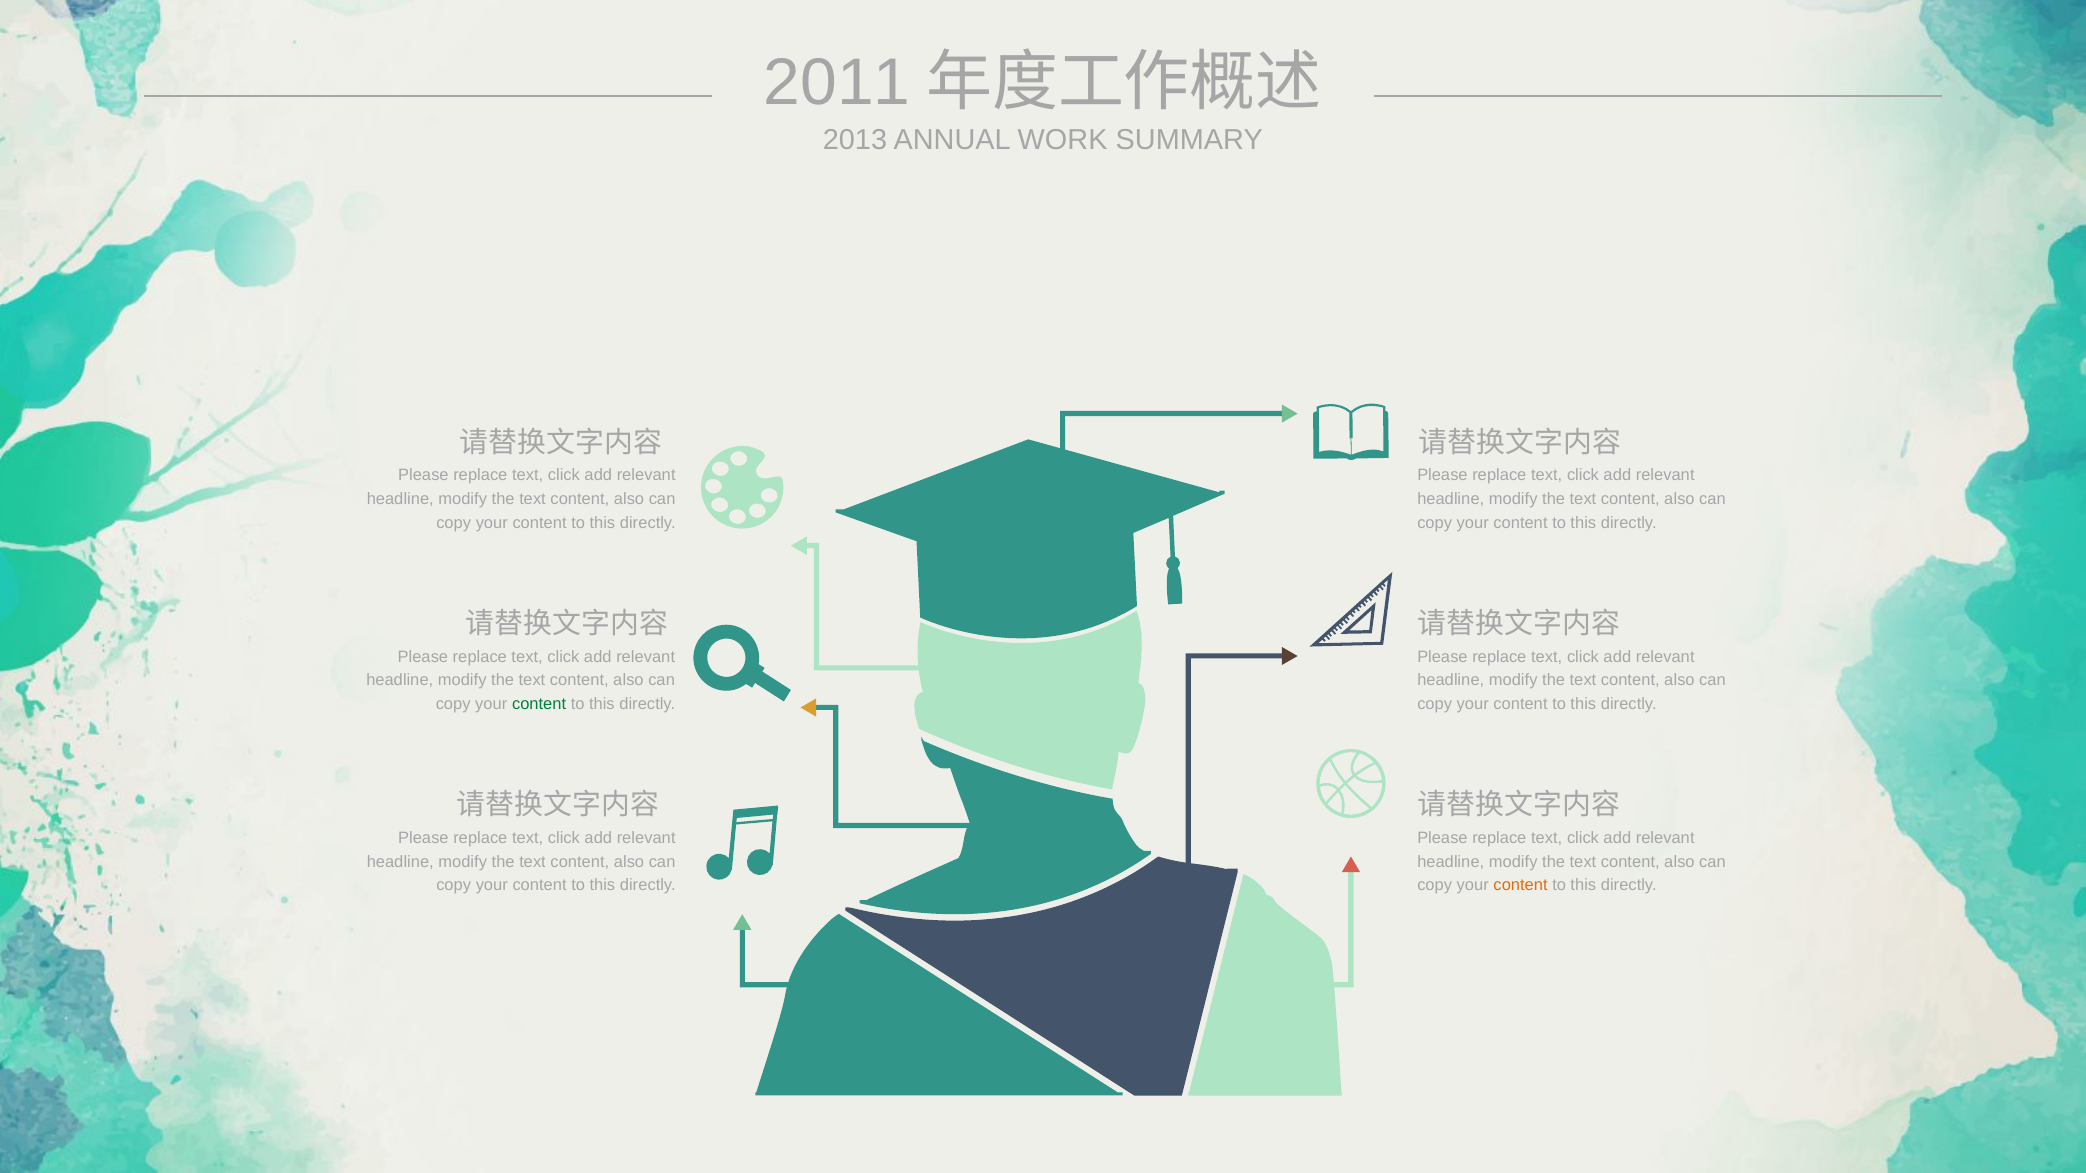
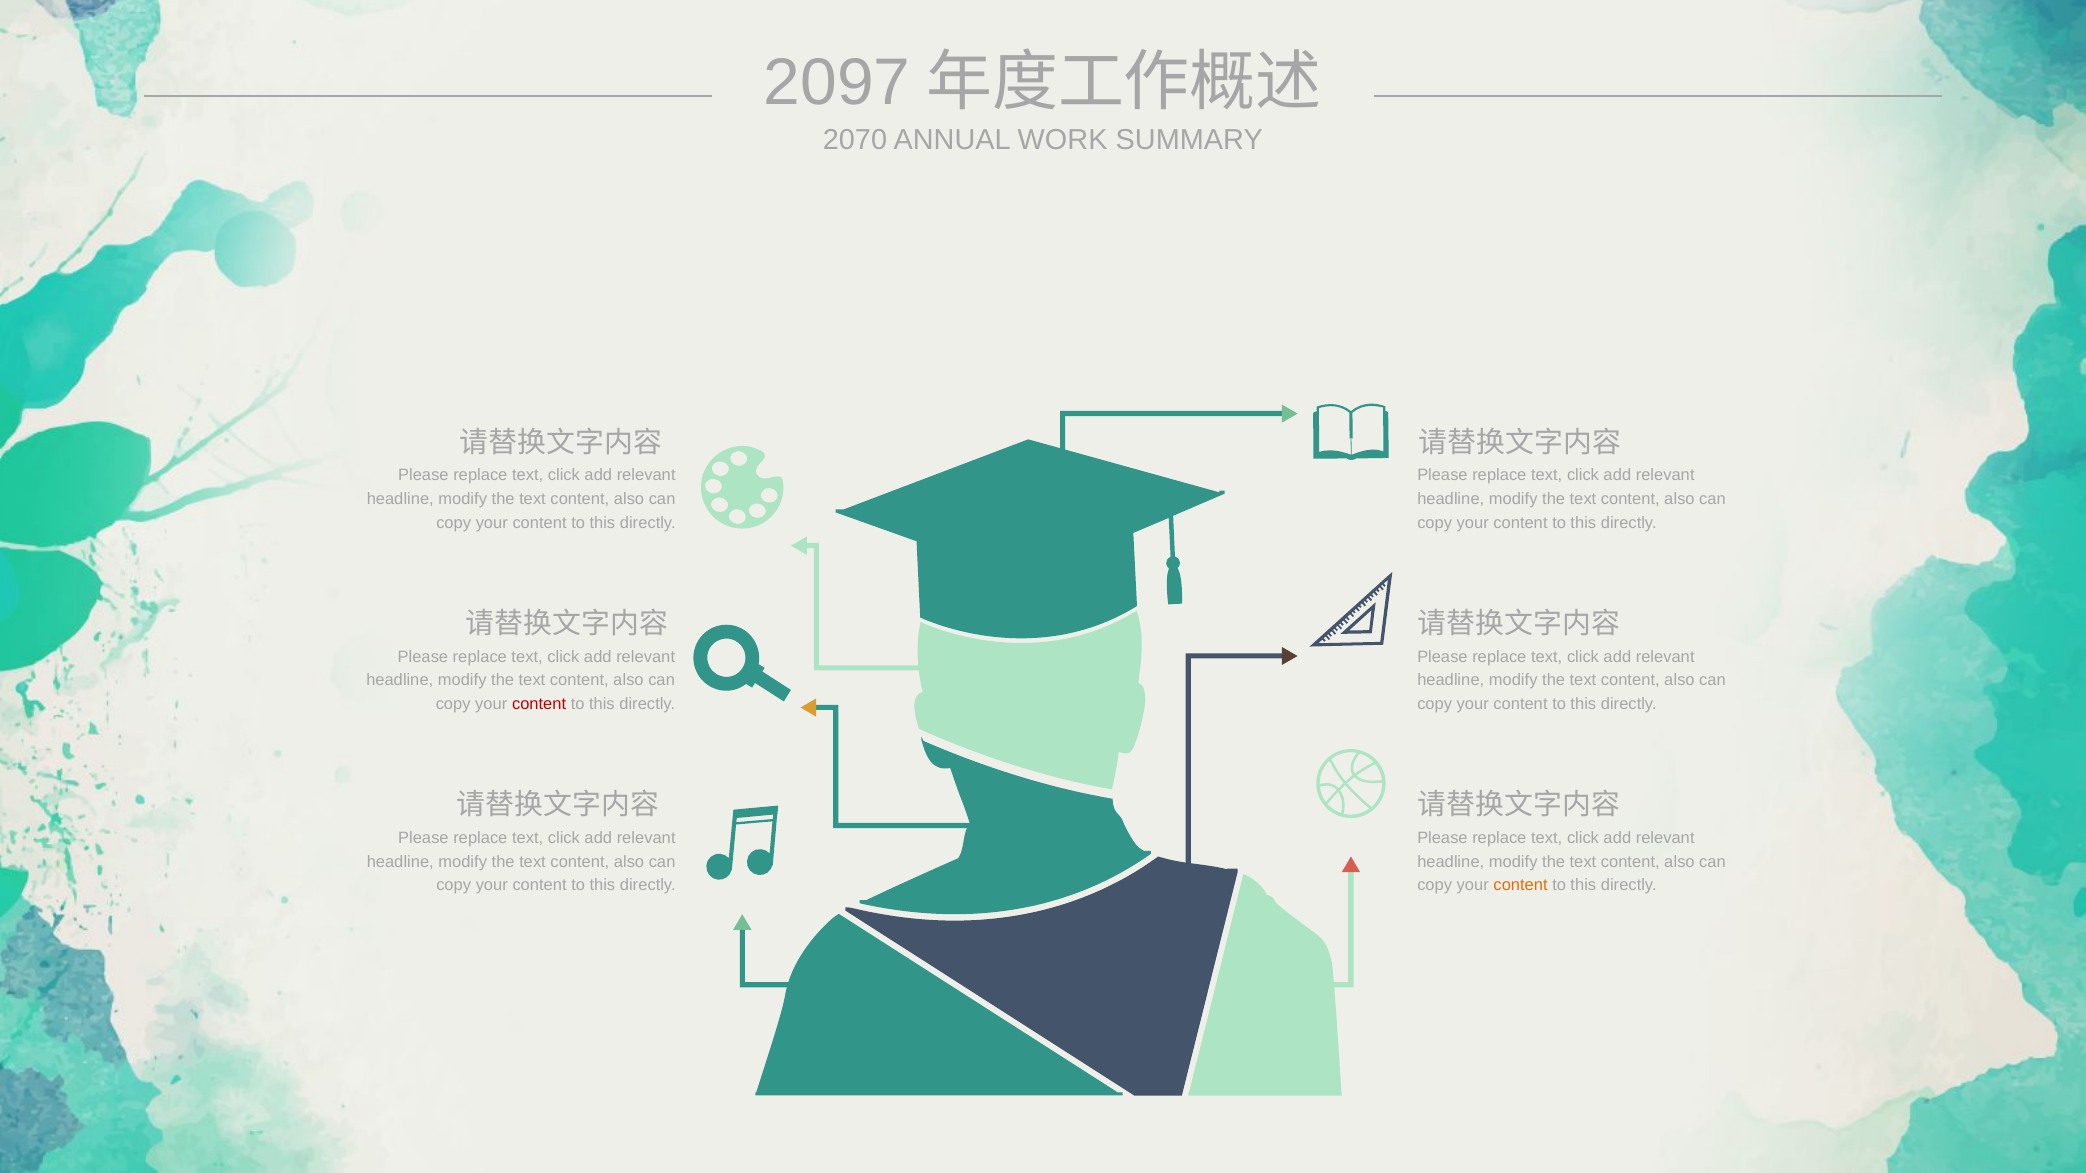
2011: 2011 -> 2097 (837, 82)
2013: 2013 -> 2070 (855, 140)
content colour: green -> red (539, 704)
